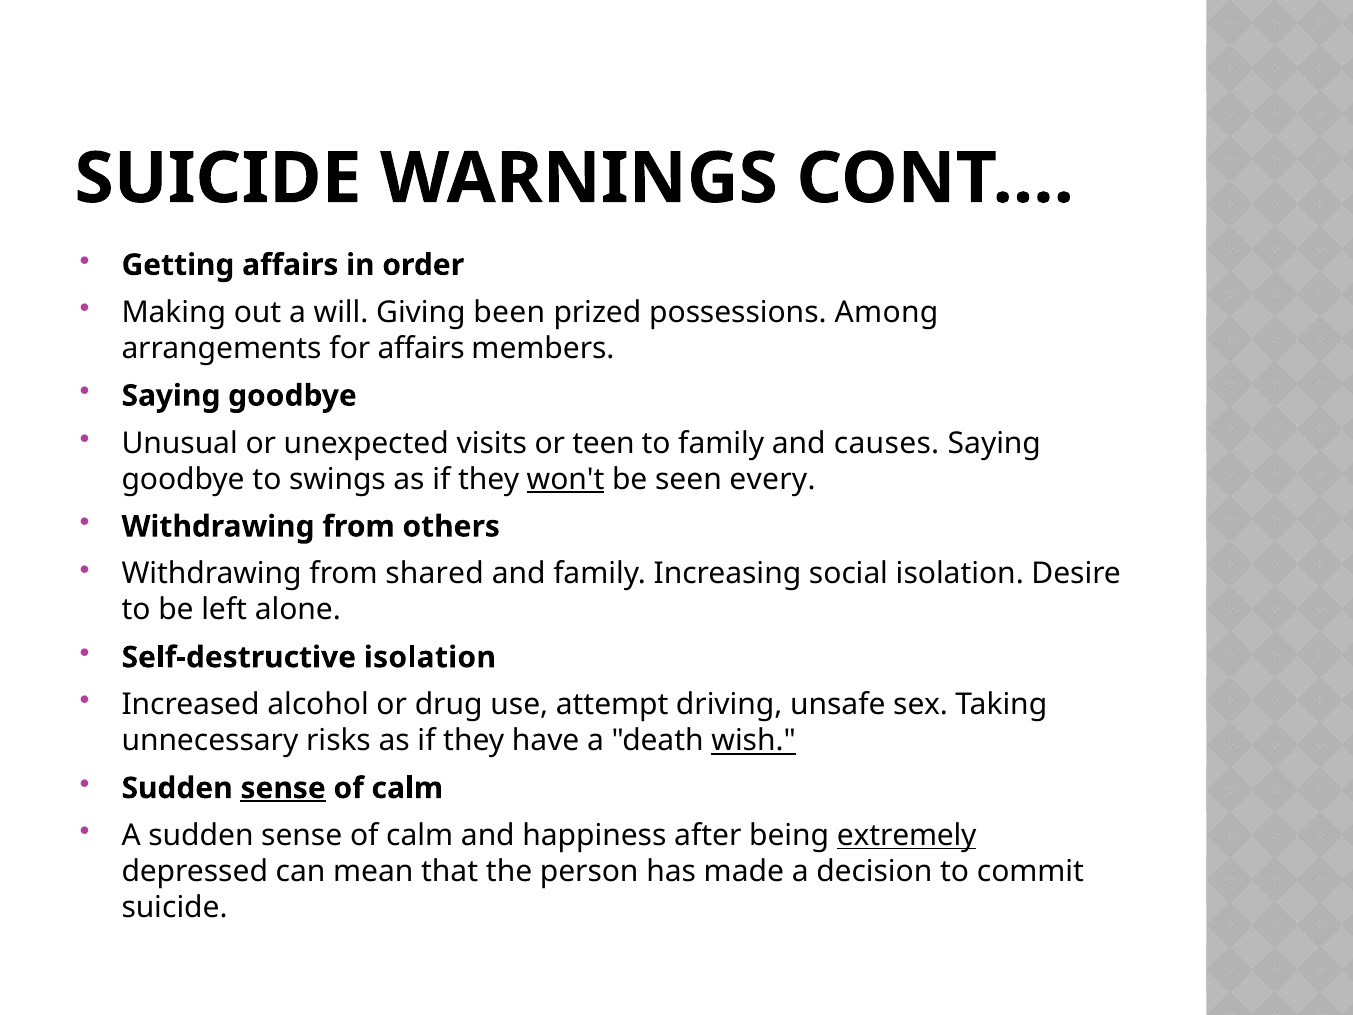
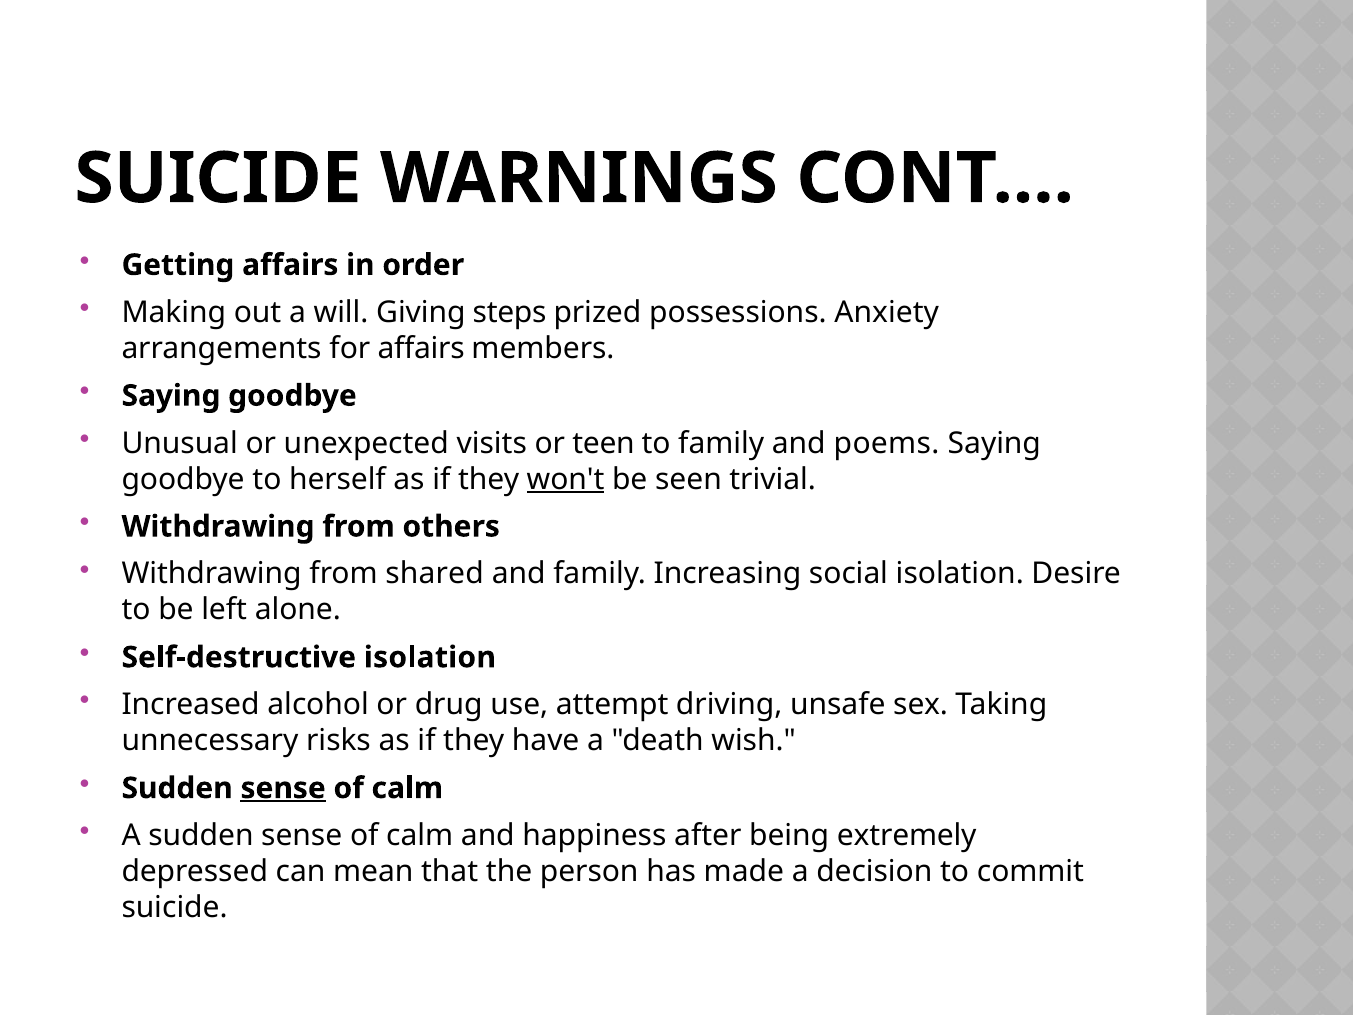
been: been -> steps (510, 312)
Among: Among -> Anxiety (887, 312)
causes: causes -> poems (887, 443)
swings: swings -> herself (337, 479)
every: every -> trivial (773, 479)
wish underline: present -> none (754, 741)
extremely underline: present -> none (907, 835)
